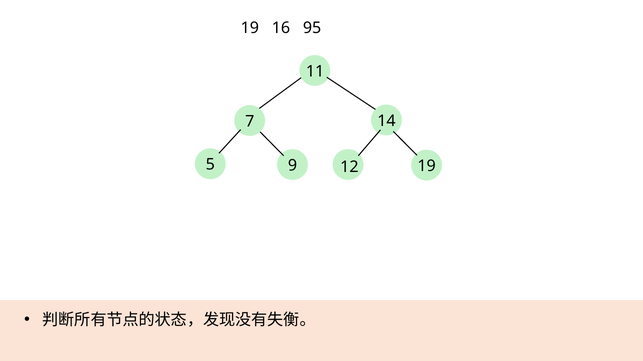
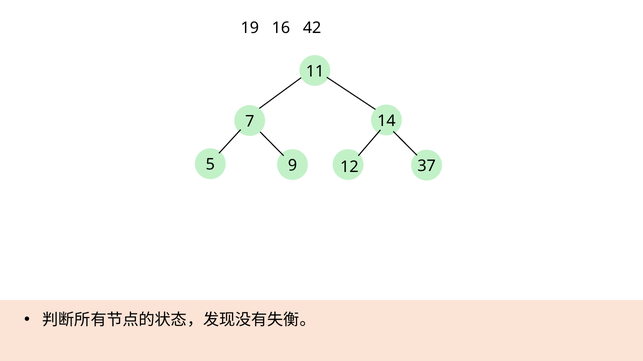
95: 95 -> 42 (312, 28)
5 19: 19 -> 37 (427, 166)
